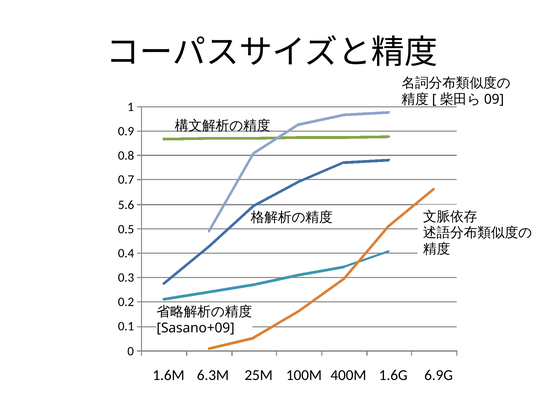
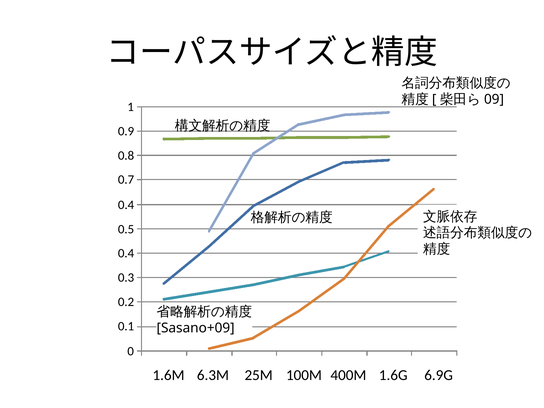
5.6: 5.6 -> 0.4 (126, 205)
